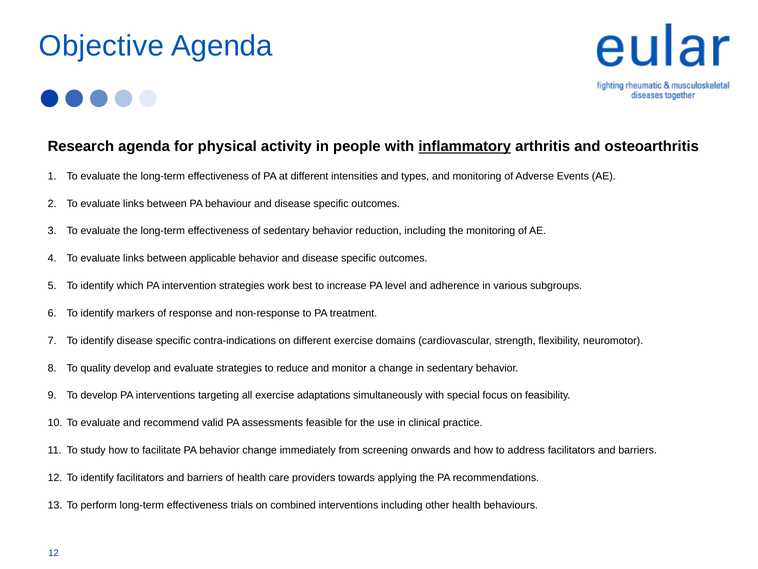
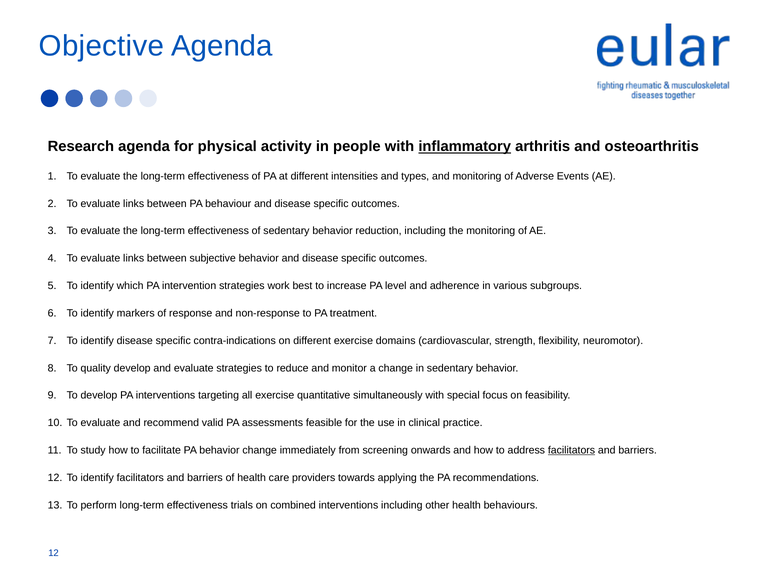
applicable: applicable -> subjective (213, 258)
adaptations: adaptations -> quantitative (324, 395)
facilitators underline: none -> present (572, 450)
